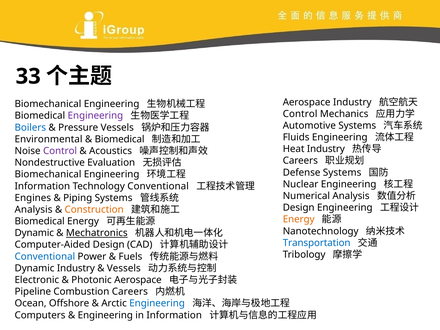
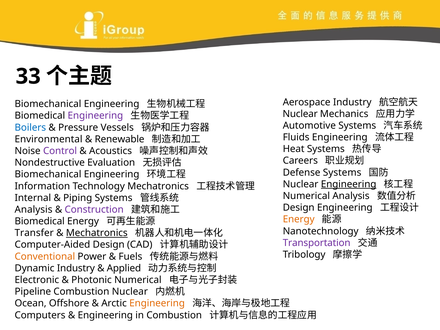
Control: Control -> Nuclear (300, 114)
Biomedical: Biomedical -> Renewable (120, 139)
Heat Industry: Industry -> Systems (326, 149)
Engineering underline: none -> present (349, 184)
Technology Conventional: Conventional -> Mechatronics (158, 186)
Engines: Engines -> Internal (33, 198)
Construction colour: orange -> purple (94, 210)
Dynamic: Dynamic -> Transfer (34, 233)
Transportation colour: blue -> purple (317, 243)
Conventional colour: blue -> orange (45, 256)
Vessels: Vessels -> Applied (124, 268)
Photonic Aerospace: Aerospace -> Numerical (138, 280)
Combustion Careers: Careers -> Nuclear (130, 292)
Engineering colour: blue -> orange (157, 303)
in Information: Information -> Combustion (174, 315)
